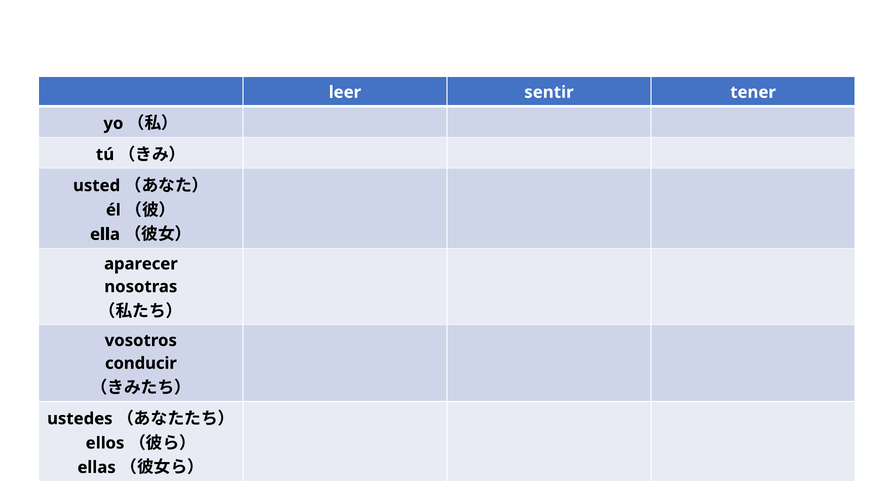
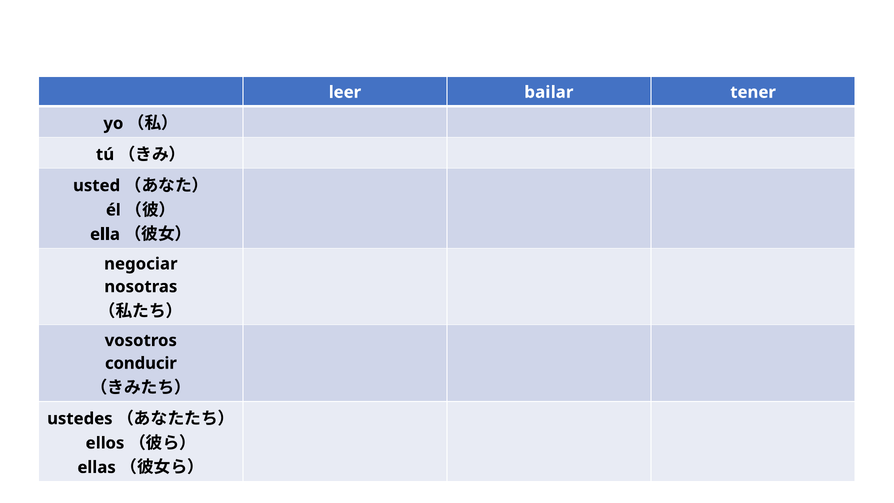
sentir: sentir -> bailar (549, 92)
aparecer: aparecer -> negociar (141, 264)
